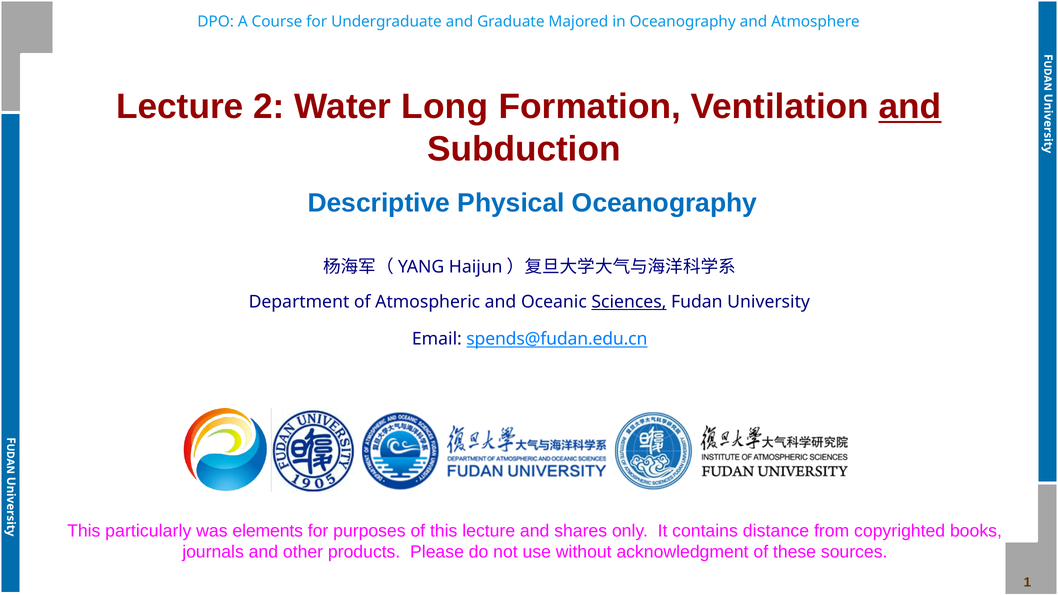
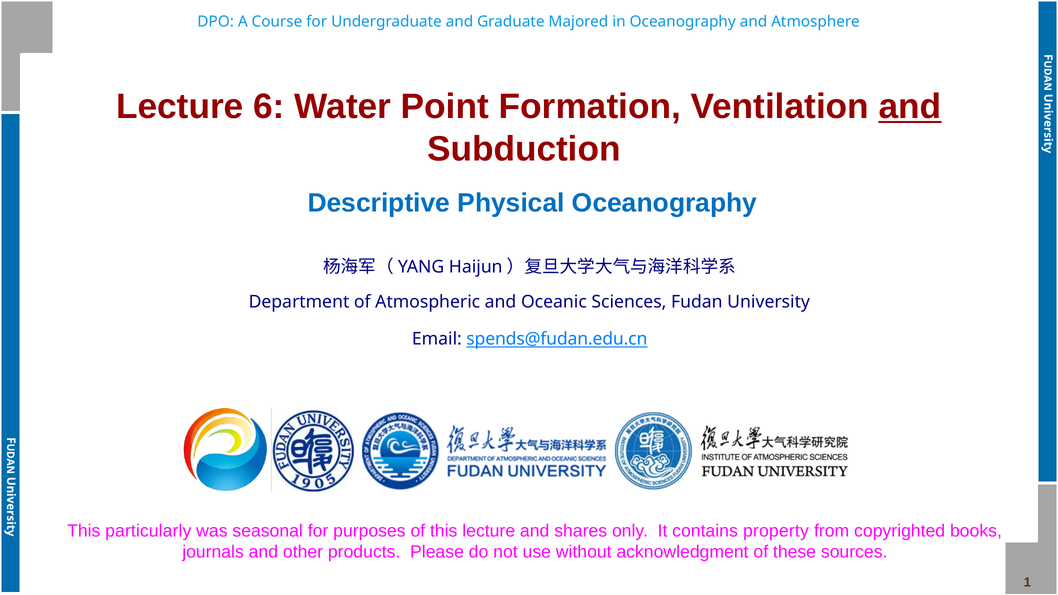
2: 2 -> 6 (269, 107)
Long: Long -> Point (445, 107)
Sciences underline: present -> none (629, 302)
elements: elements -> seasonal (268, 531)
distance: distance -> property (776, 531)
